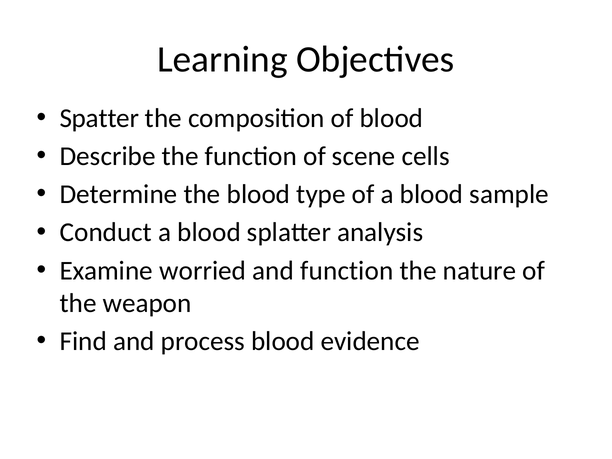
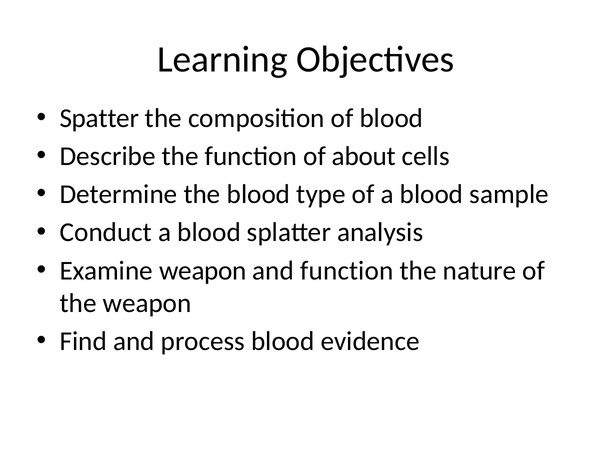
scene: scene -> about (364, 156)
Examine worried: worried -> weapon (203, 271)
